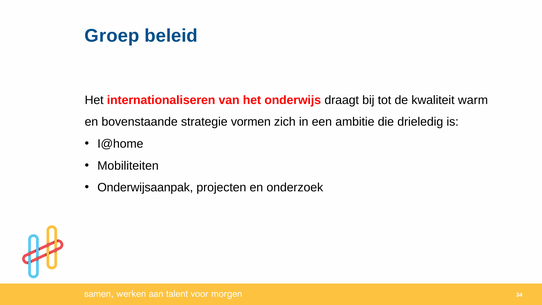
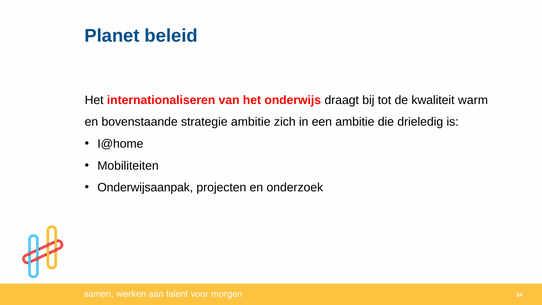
Groep: Groep -> Planet (112, 36)
strategie vormen: vormen -> ambitie (251, 122)
